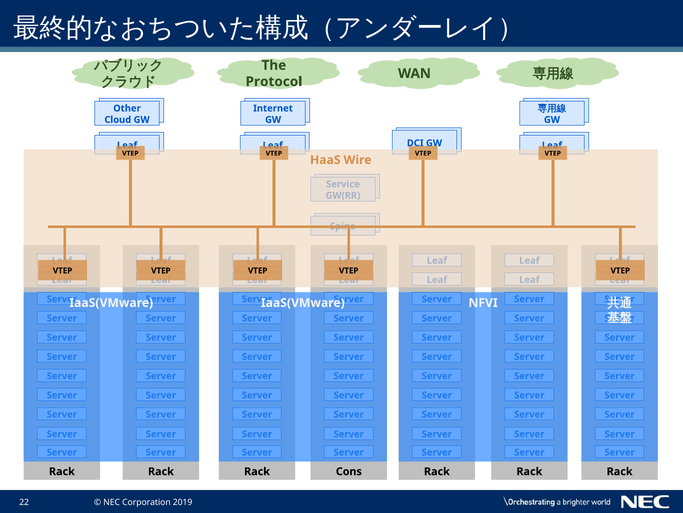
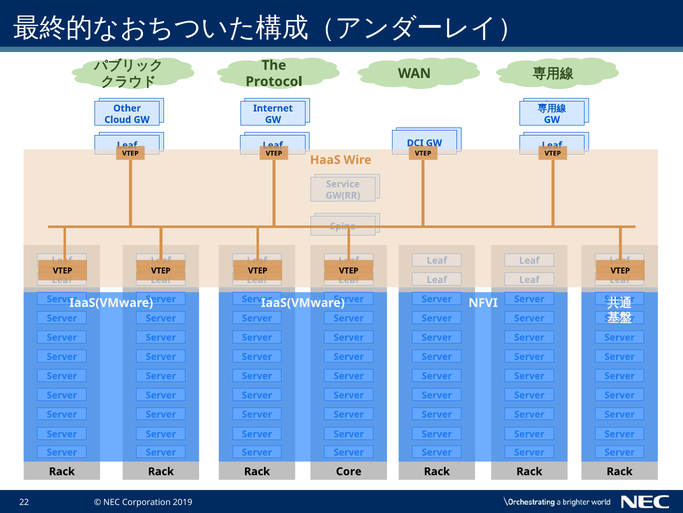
Cons: Cons -> Core (349, 471)
